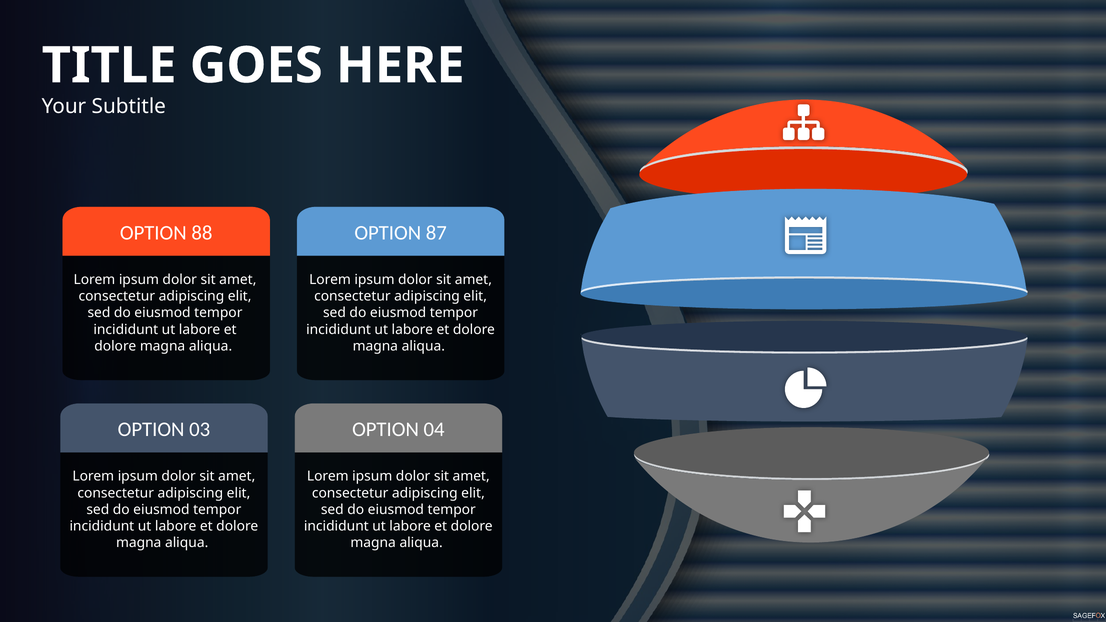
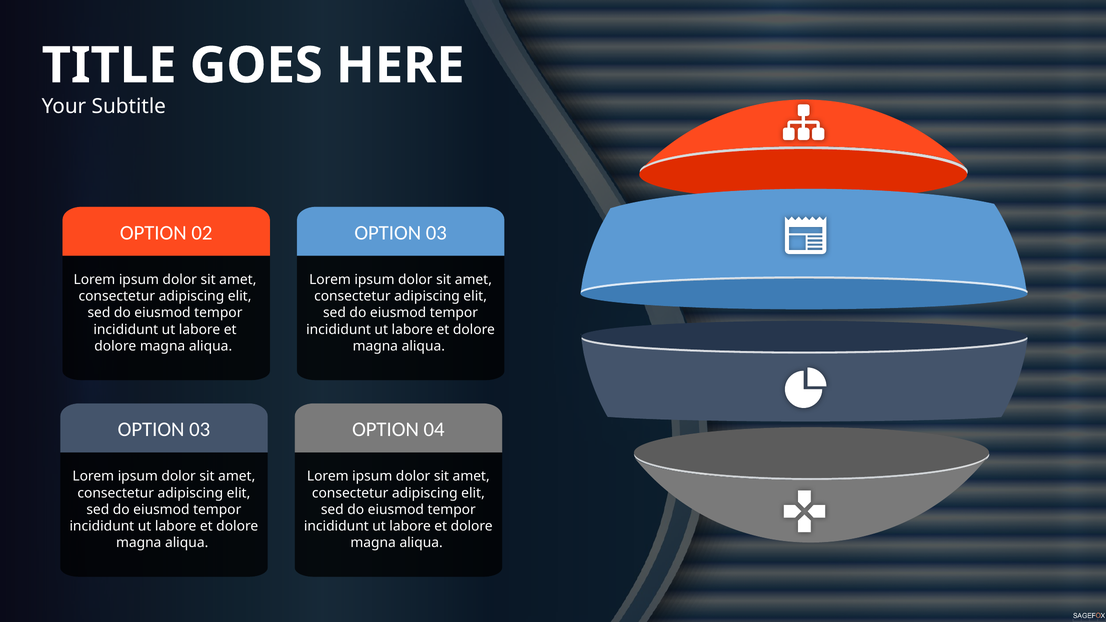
88: 88 -> 02 (202, 233)
87: 87 -> 03 (436, 233)
